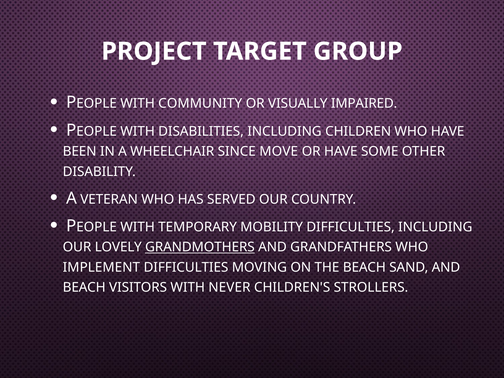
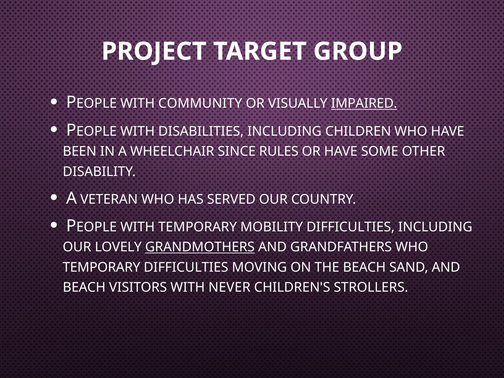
IMPAIRED underline: none -> present (364, 104)
MOVE: MOVE -> RULES (279, 151)
IMPLEMENT: IMPLEMENT -> TEMPORARY (101, 267)
